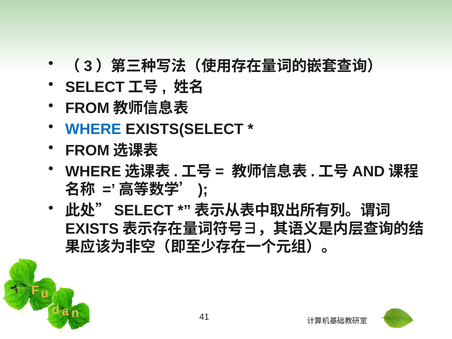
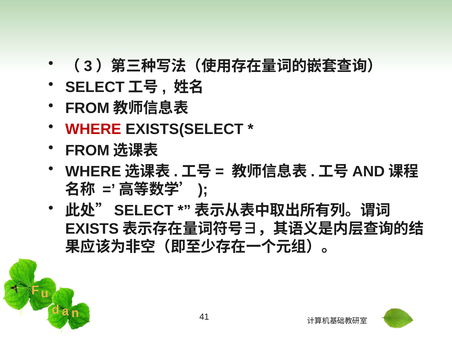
WHERE colour: blue -> red (93, 129)
